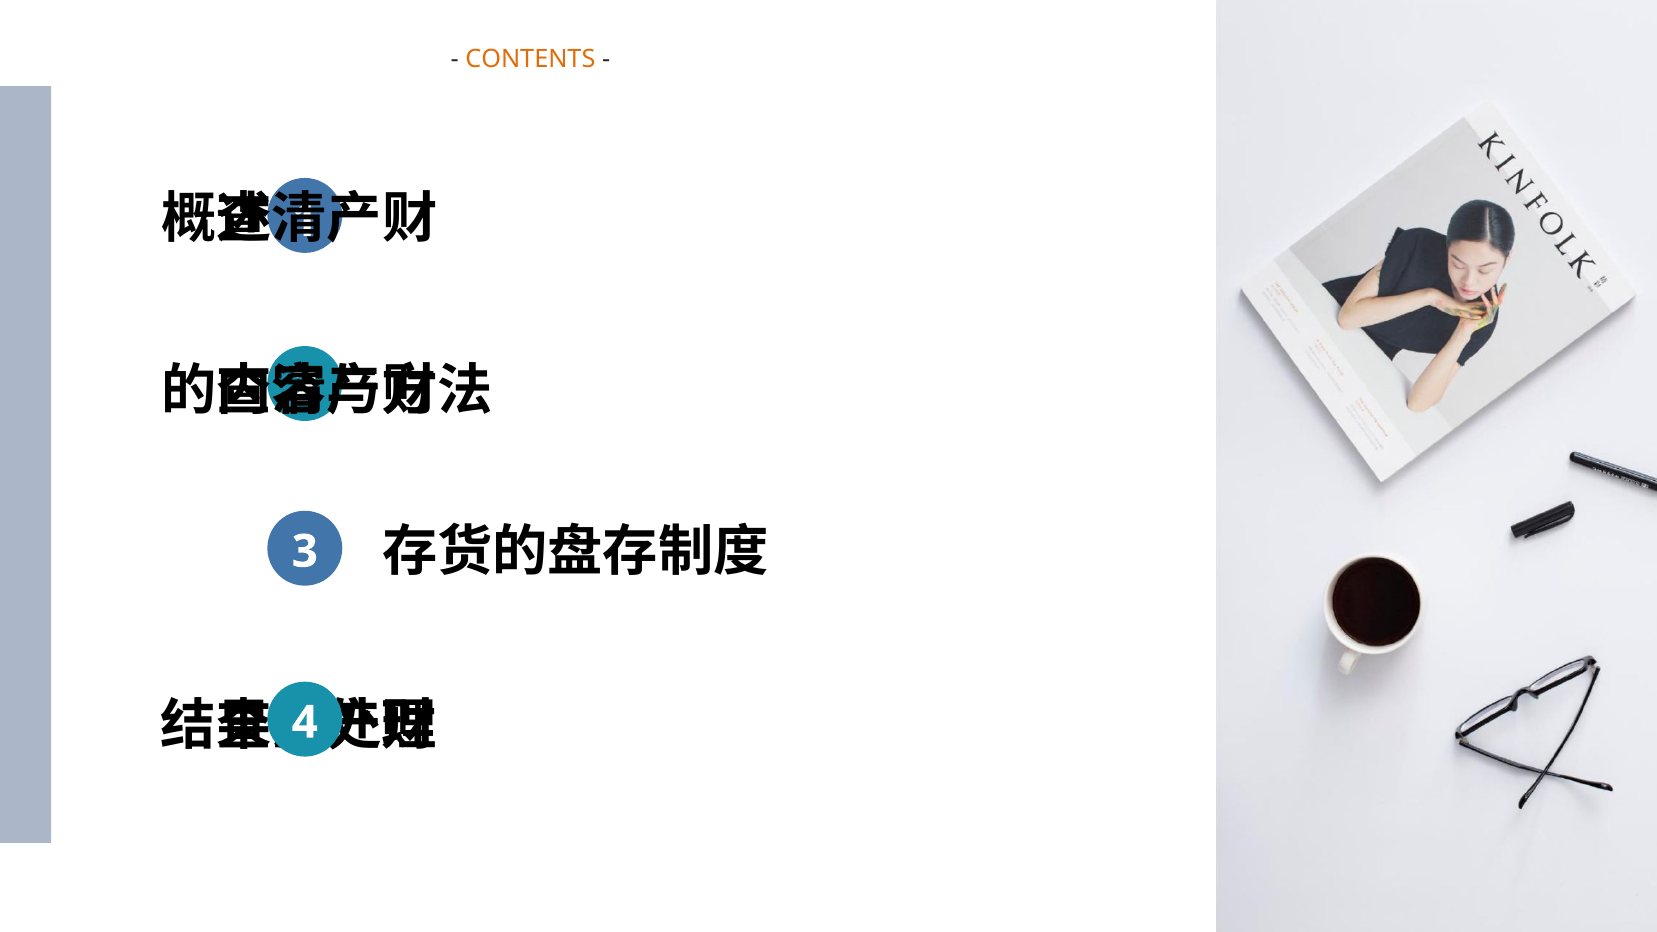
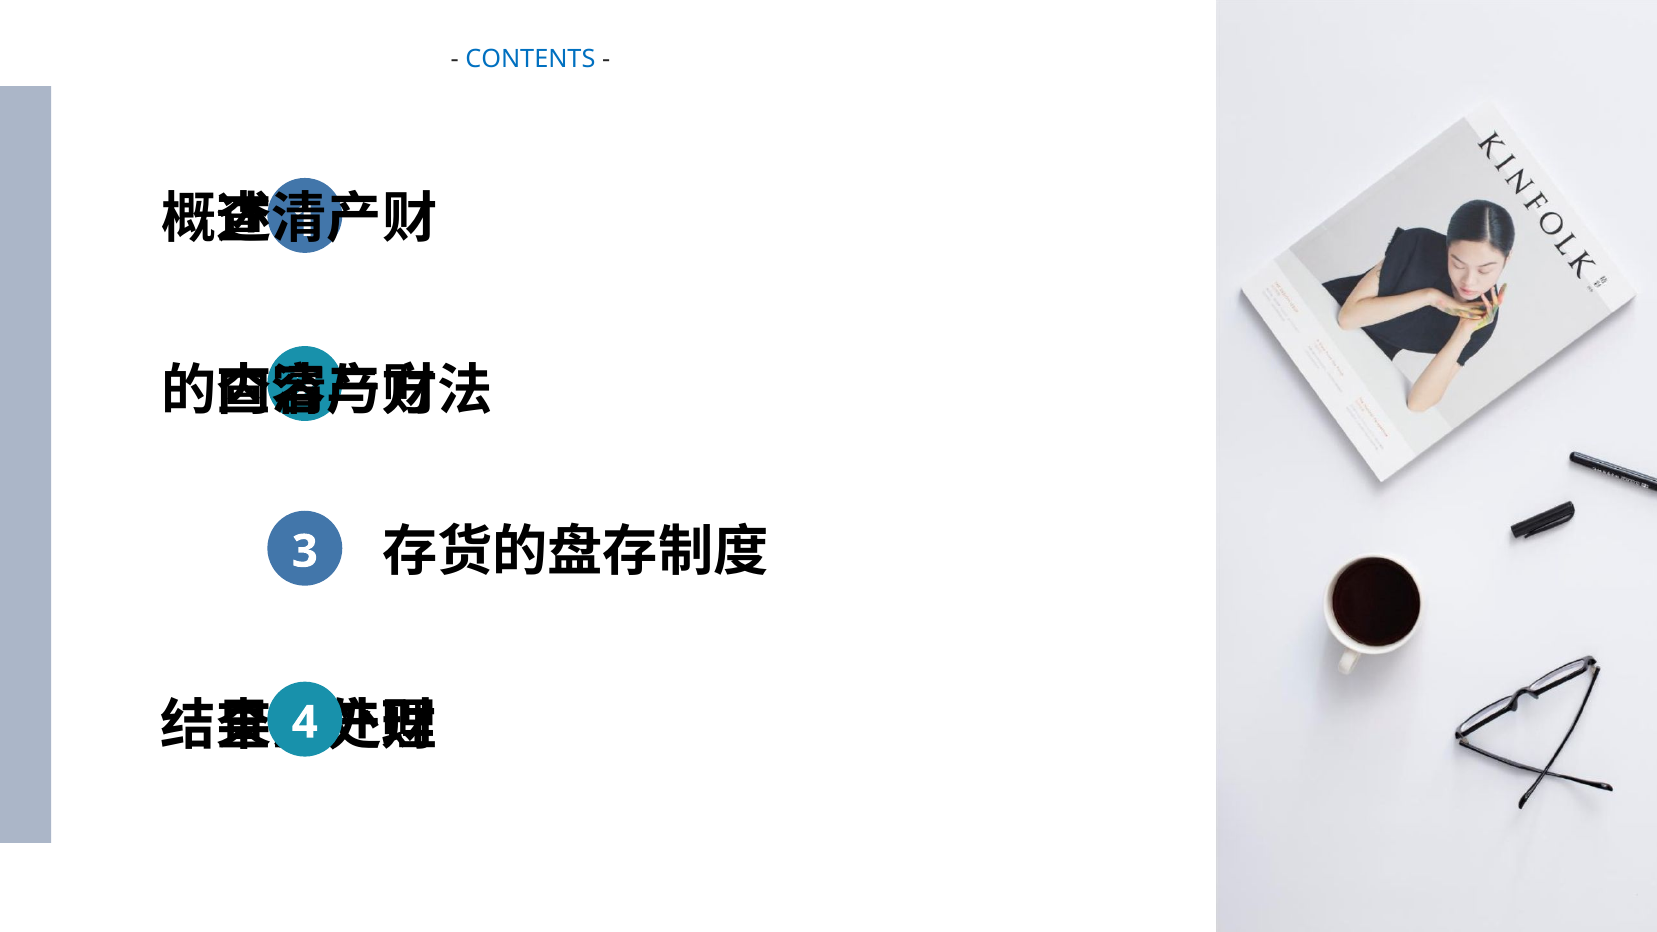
CONTENTS colour: orange -> blue (530, 59)
